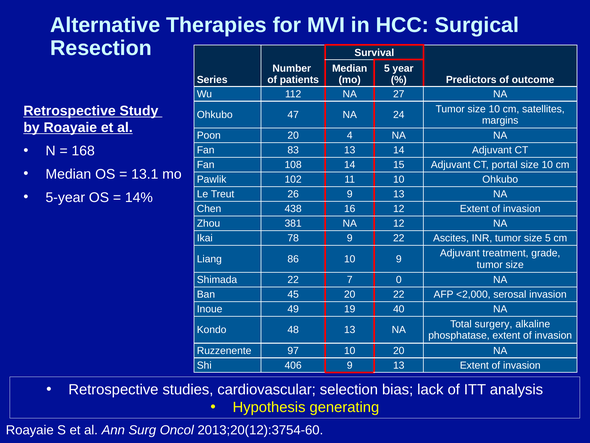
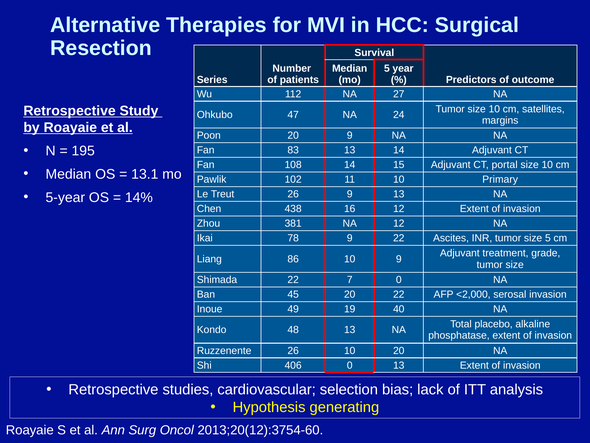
20 4: 4 -> 9 (350, 135)
168: 168 -> 195 (83, 151)
10 Ohkubo: Ohkubo -> Primary (500, 179)
surgery: surgery -> placebo (494, 324)
Ruzzenente 97: 97 -> 26 (293, 350)
406 9: 9 -> 0 (350, 365)
